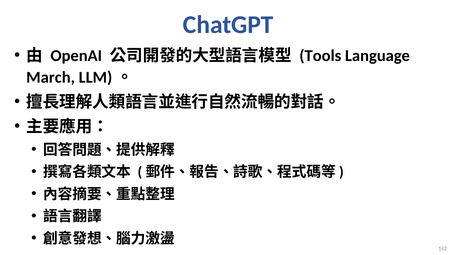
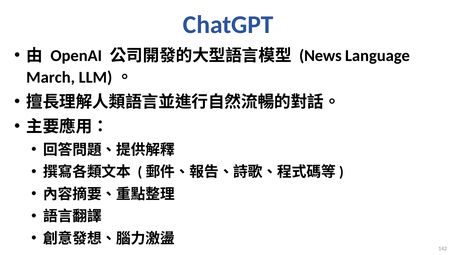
Tools: Tools -> News (320, 56)
